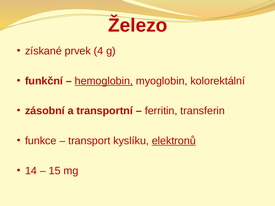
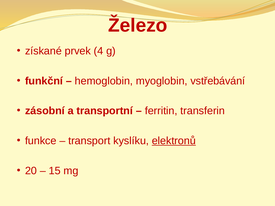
hemoglobin underline: present -> none (104, 81)
kolorektální: kolorektální -> vstřebávání (218, 81)
14: 14 -> 20 (31, 171)
